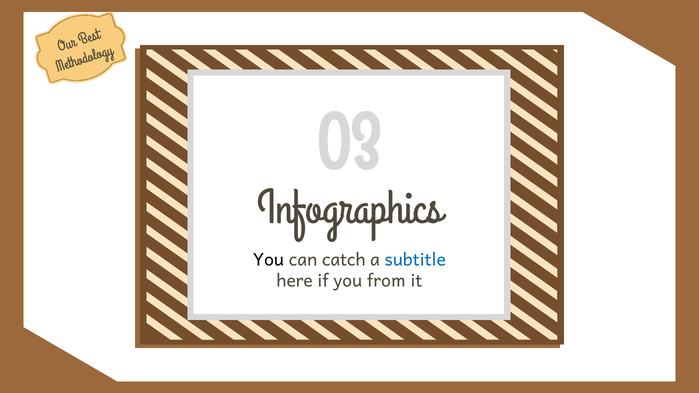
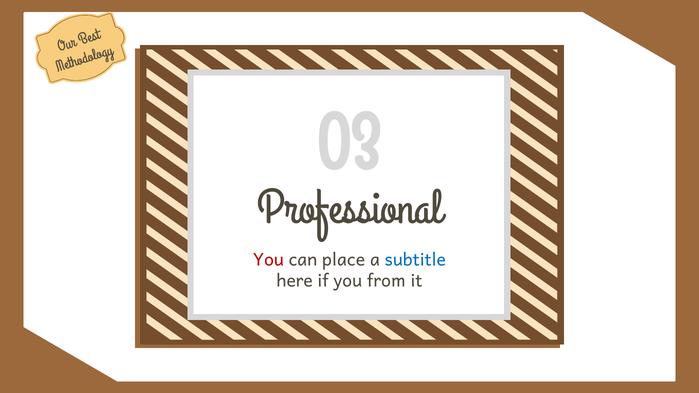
Infographics: Infographics -> Professional (350, 206)
You colour: black -> red (268, 260)
catch: catch -> place (344, 260)
